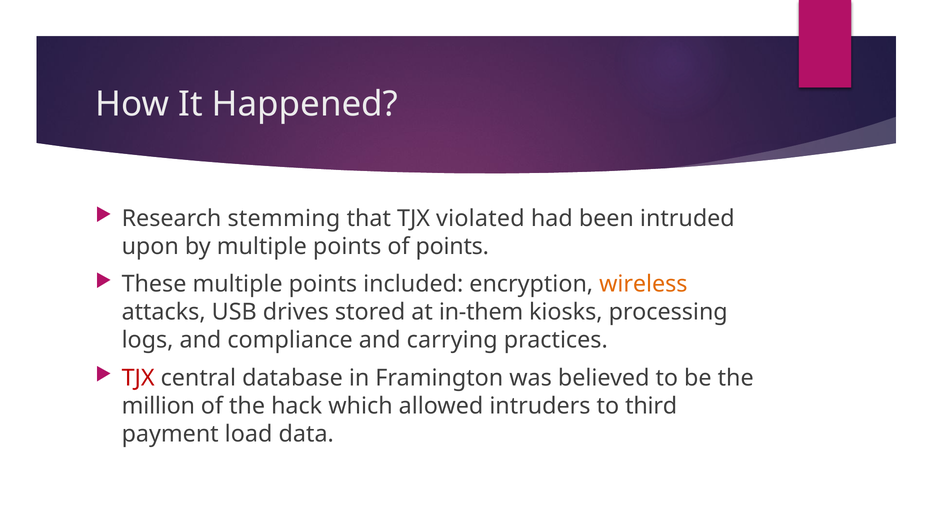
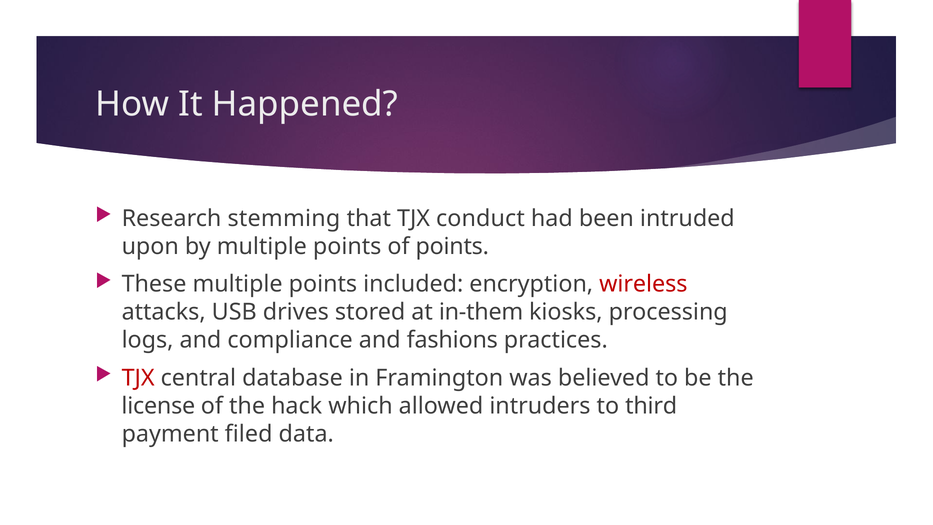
violated: violated -> conduct (480, 218)
wireless colour: orange -> red (643, 284)
carrying: carrying -> fashions (452, 340)
million: million -> license (158, 406)
load: load -> filed (249, 434)
